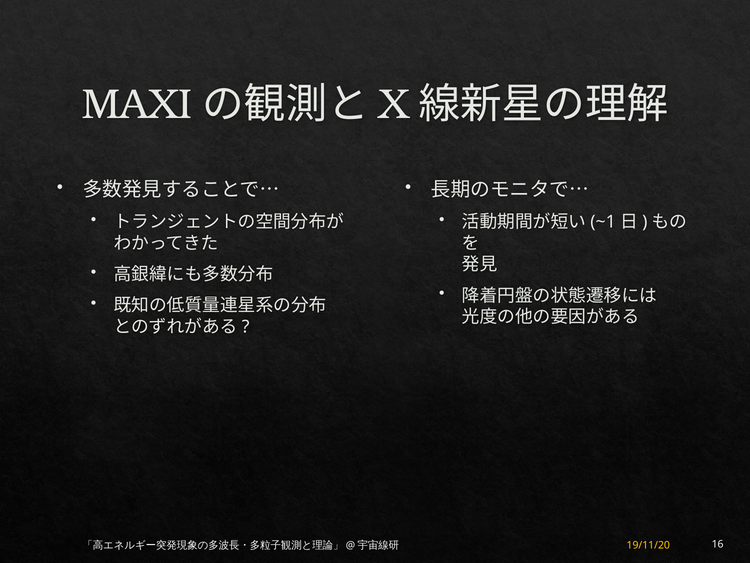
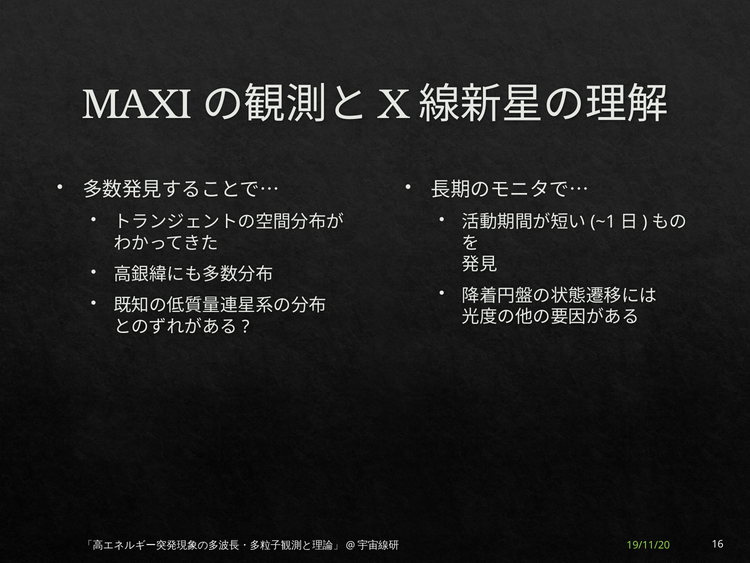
19/11/20 colour: yellow -> light green (648, 545)
